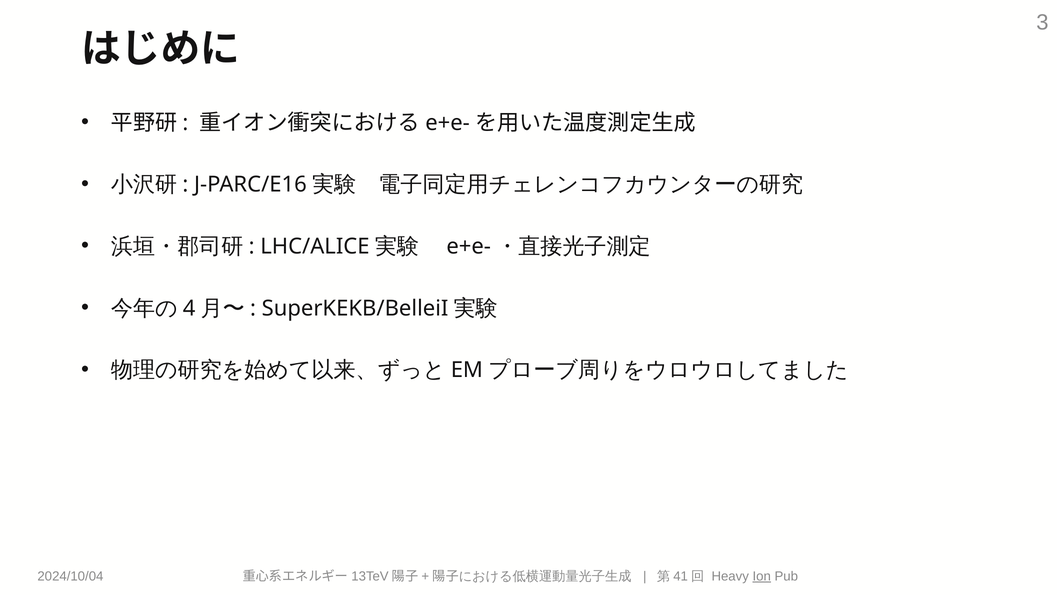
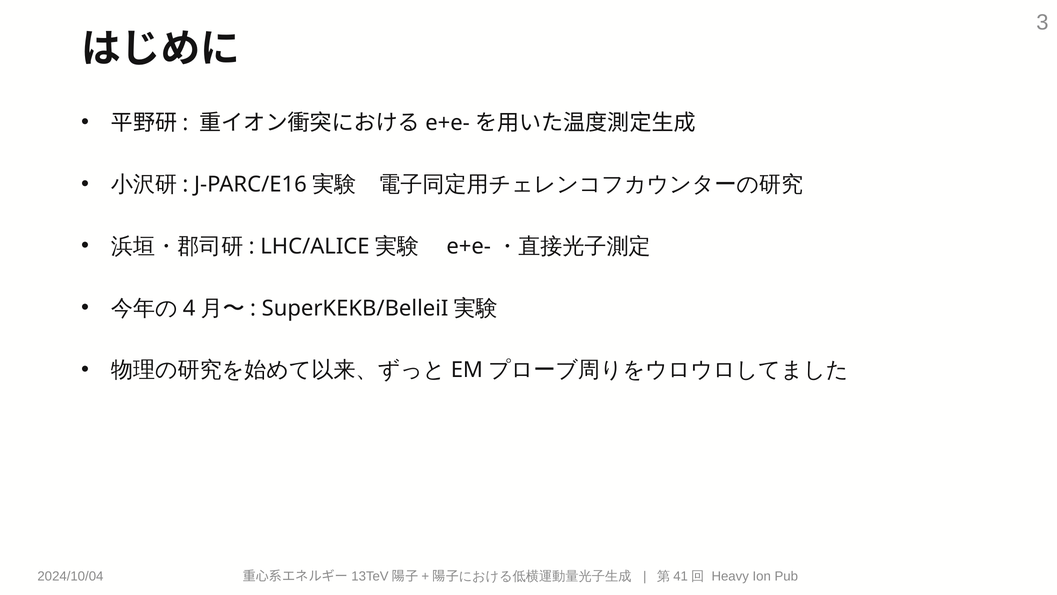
Ion underline: present -> none (762, 576)
